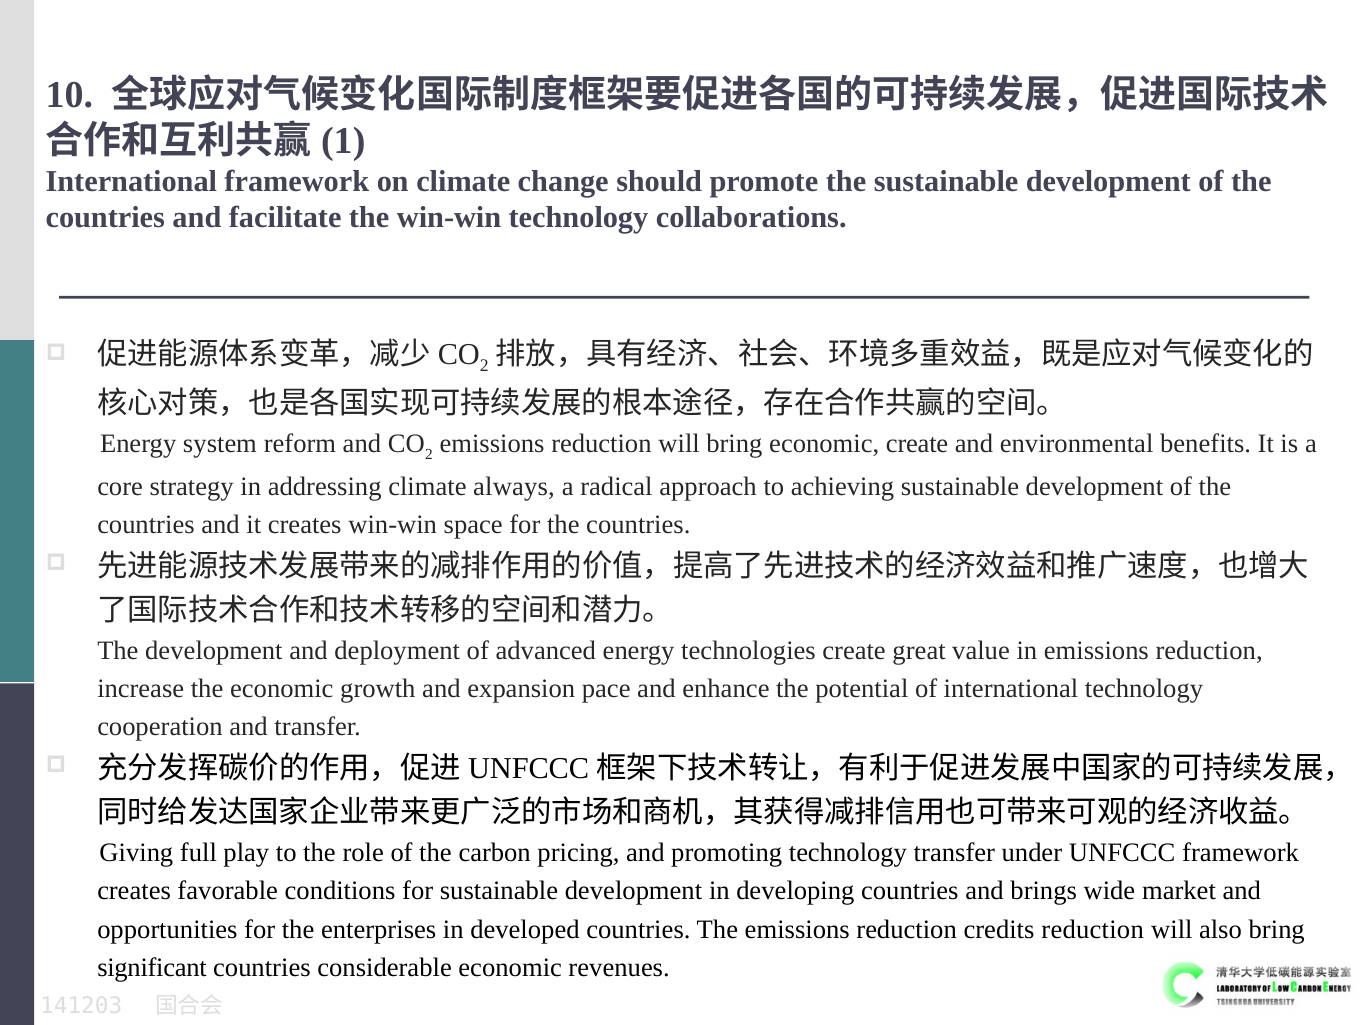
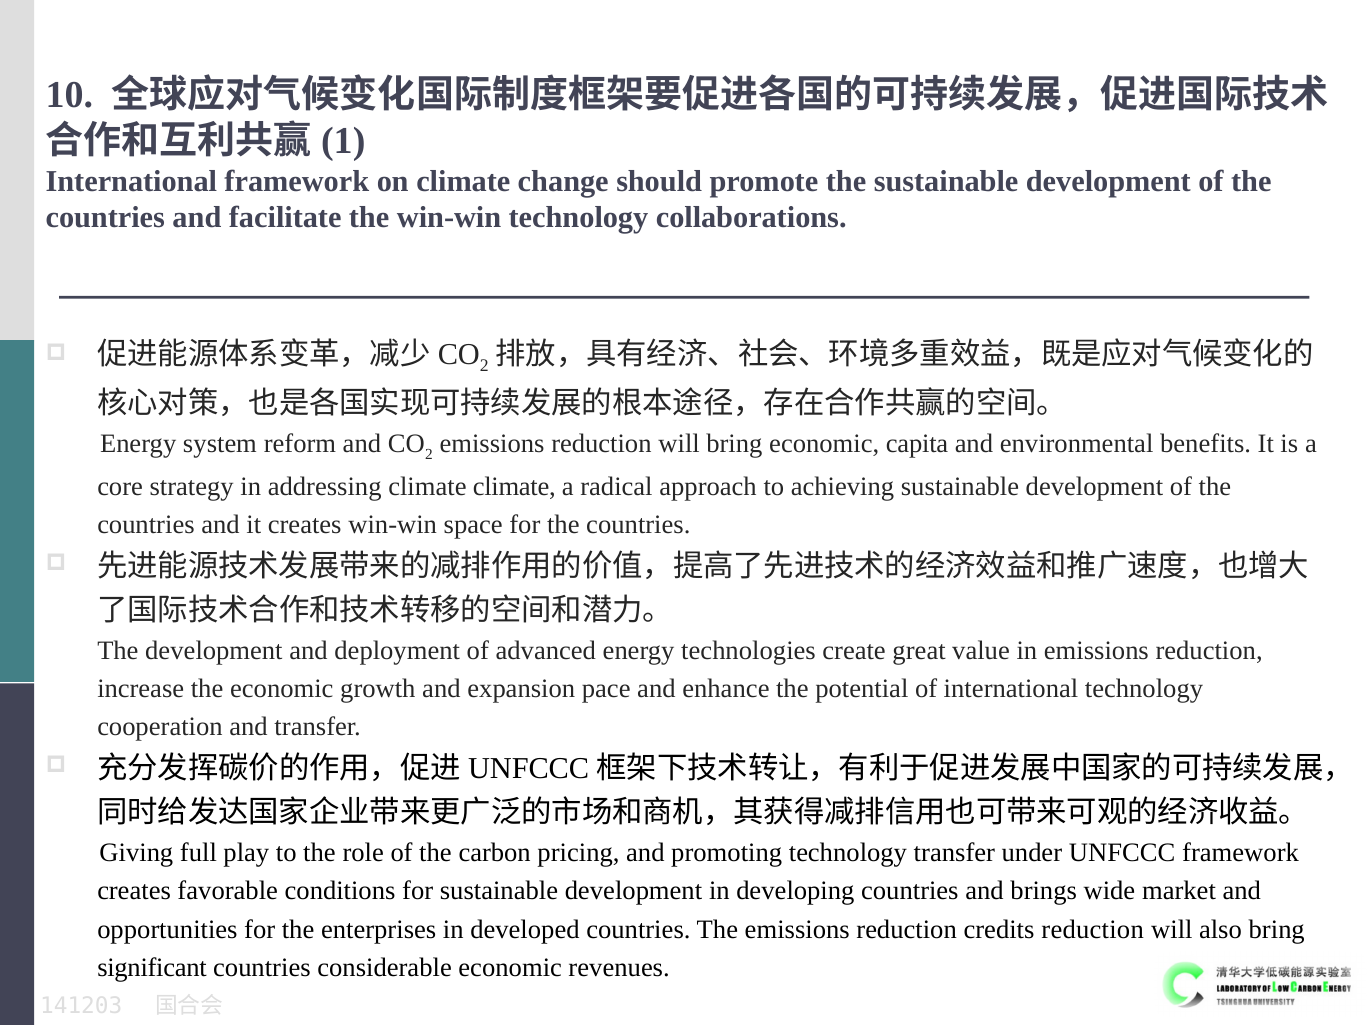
economic create: create -> capita (917, 444)
climate always: always -> climate (514, 487)
